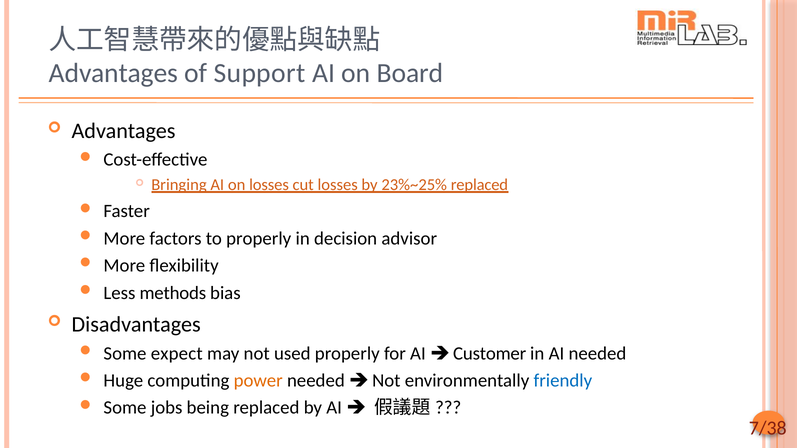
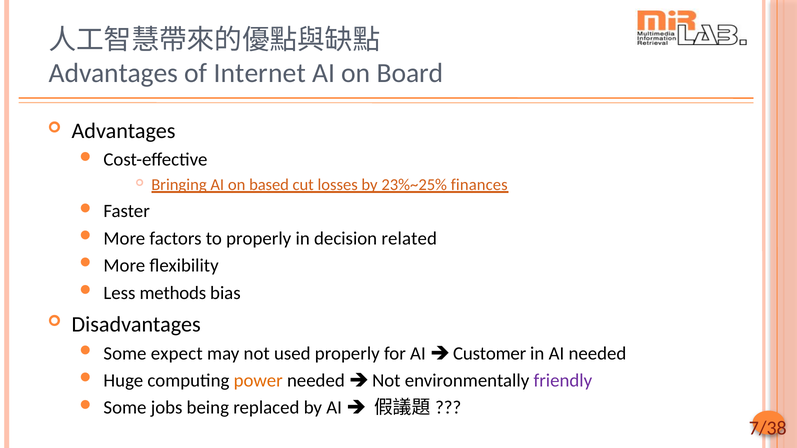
Support: Support -> Internet (260, 73)
on losses: losses -> based (269, 185)
23%~25% replaced: replaced -> finances (479, 185)
advisor: advisor -> related (409, 239)
friendly colour: blue -> purple (563, 381)
